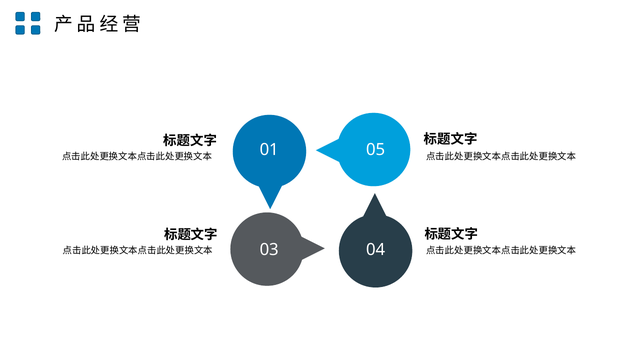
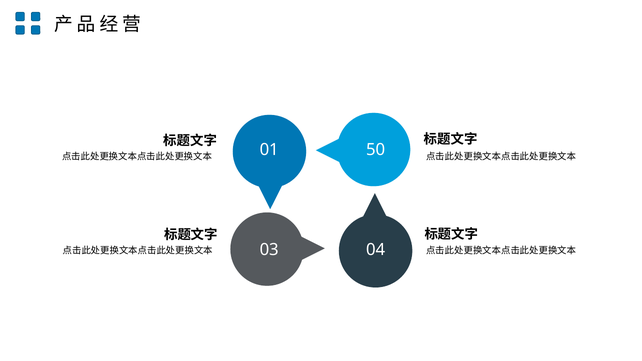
05: 05 -> 50 (376, 150)
